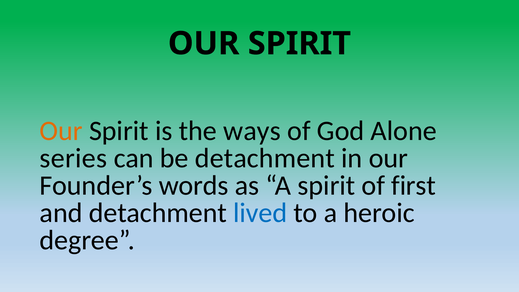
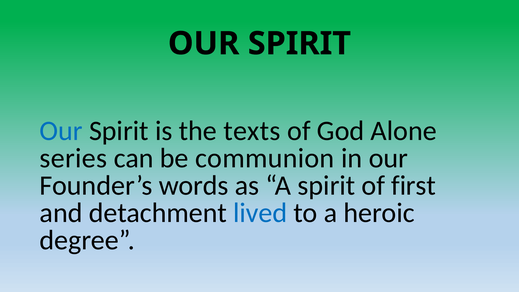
Our colour: orange -> blue (61, 131)
ways: ways -> texts (252, 131)
be detachment: detachment -> communion (265, 158)
